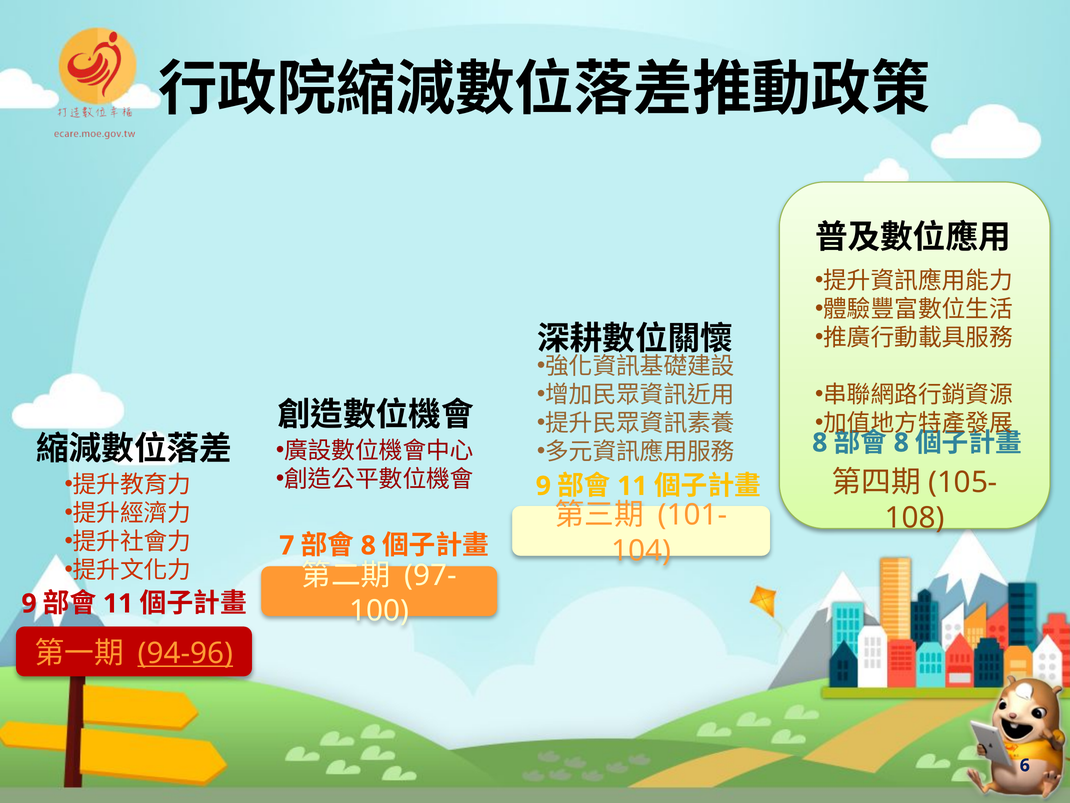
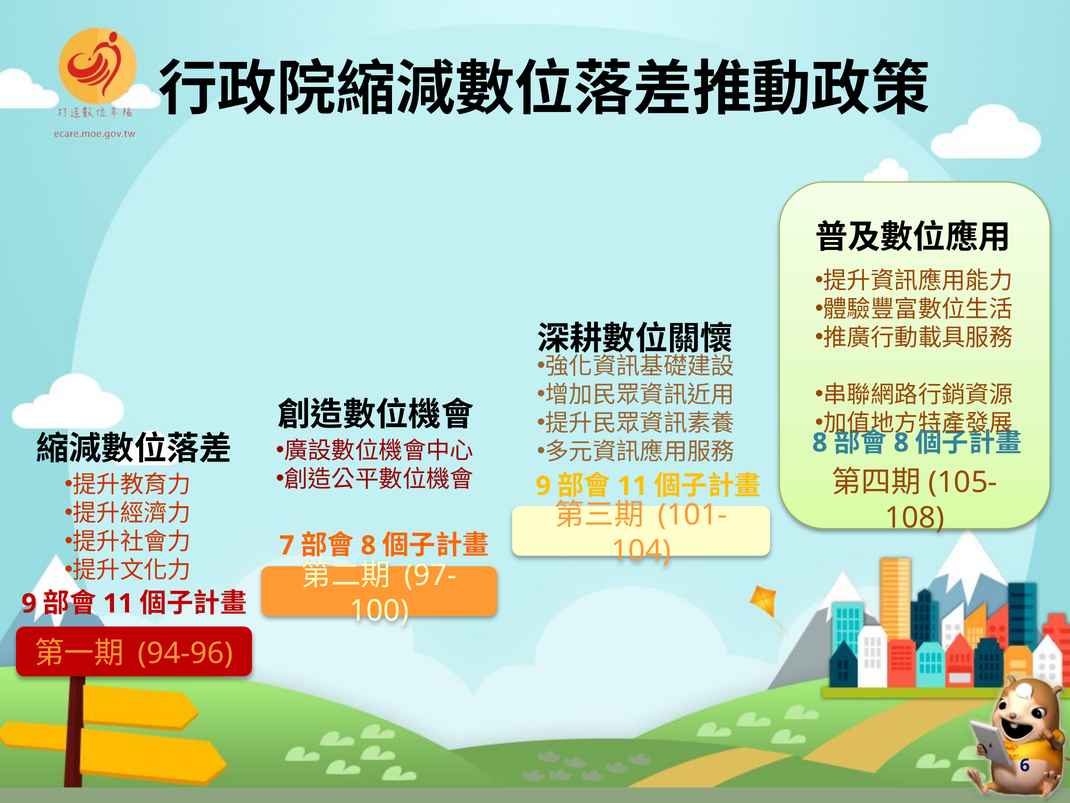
94-96 underline: present -> none (185, 653)
